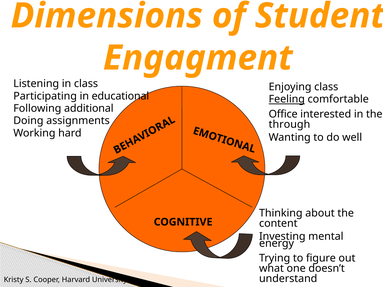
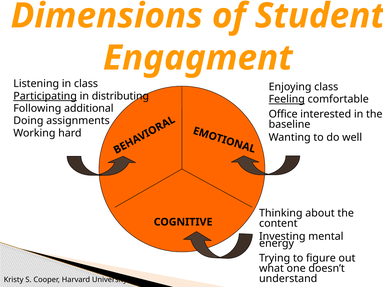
Participating underline: none -> present (45, 96)
educational: educational -> distributing (120, 96)
through: through -> baseline (289, 124)
